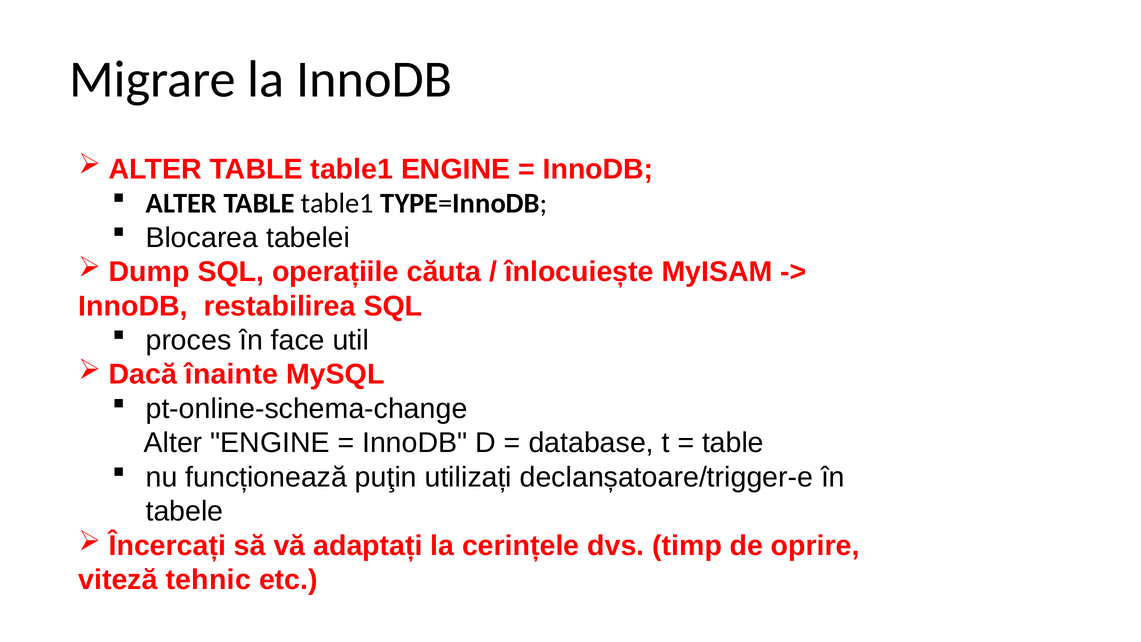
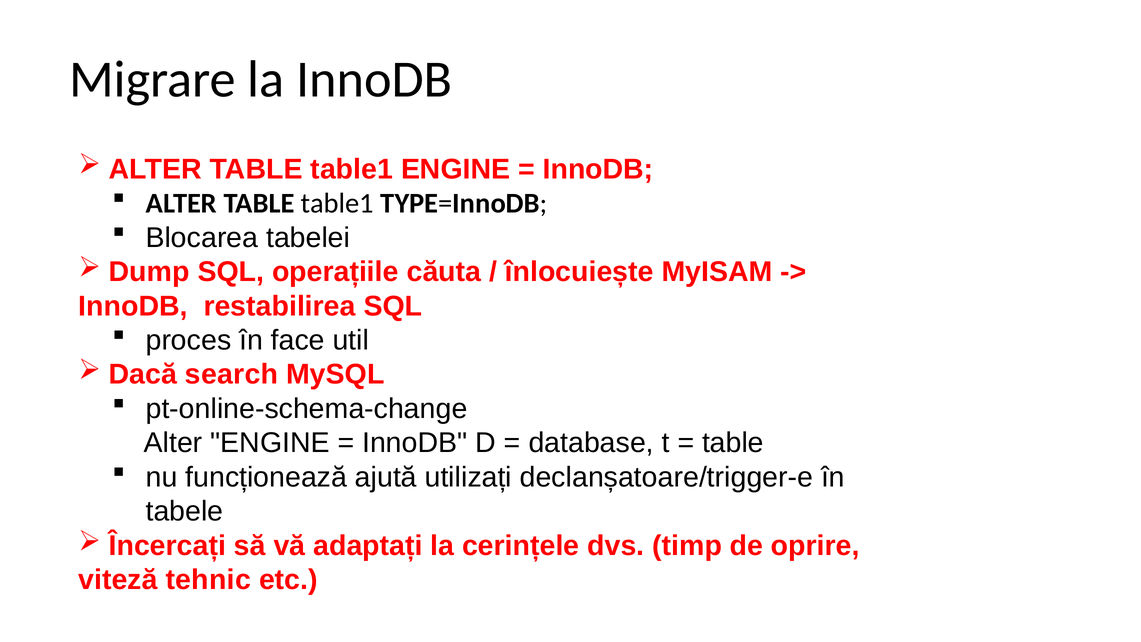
înainte: înainte -> search (232, 374)
puţin: puţin -> ajută (386, 477)
